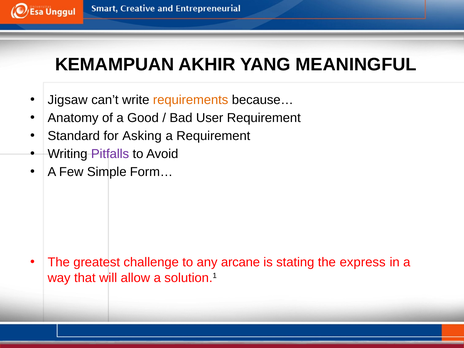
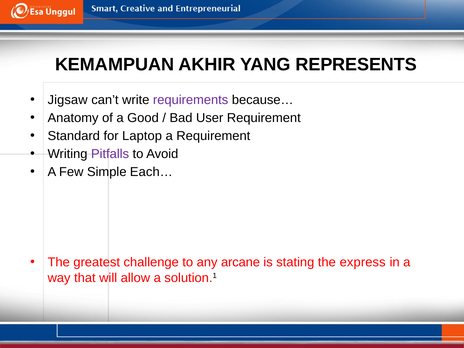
MEANINGFUL: MEANINGFUL -> REPRESENTS (356, 64)
requirements colour: orange -> purple (191, 100)
Asking: Asking -> Laptop (142, 136)
Form…: Form… -> Each… (151, 172)
